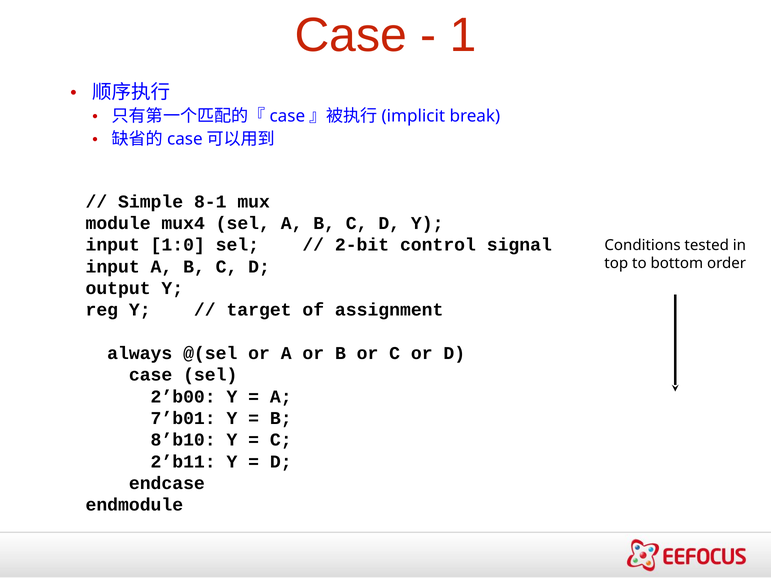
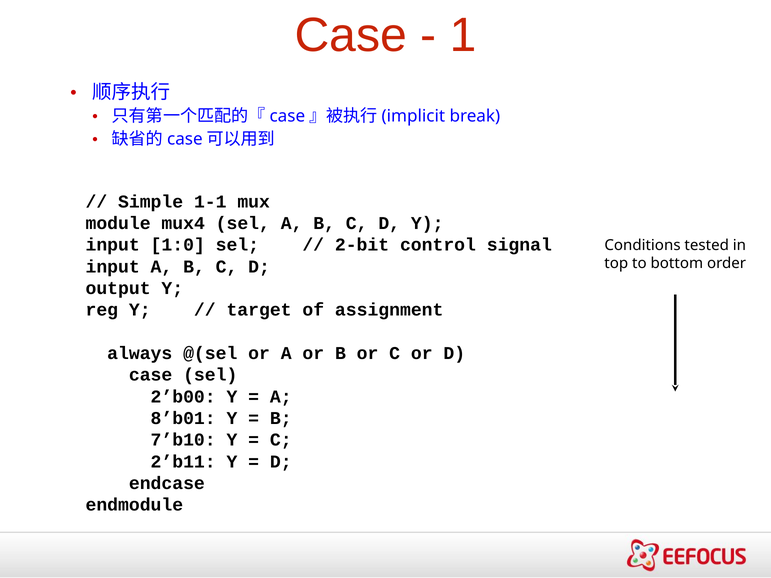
8-1: 8-1 -> 1-1 (210, 202)
7’b01: 7’b01 -> 8’b01 (183, 419)
8’b10: 8’b10 -> 7’b10 (183, 440)
